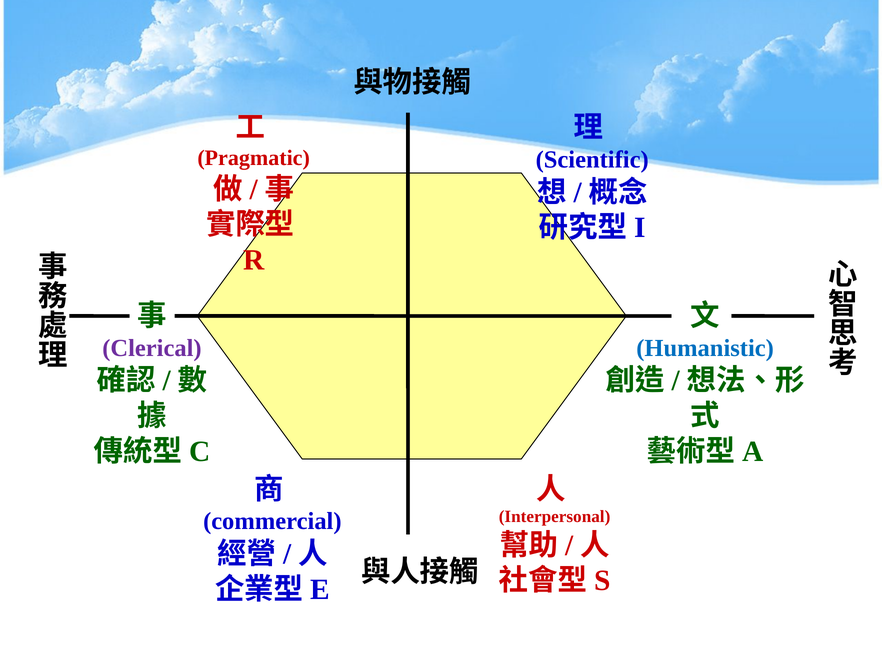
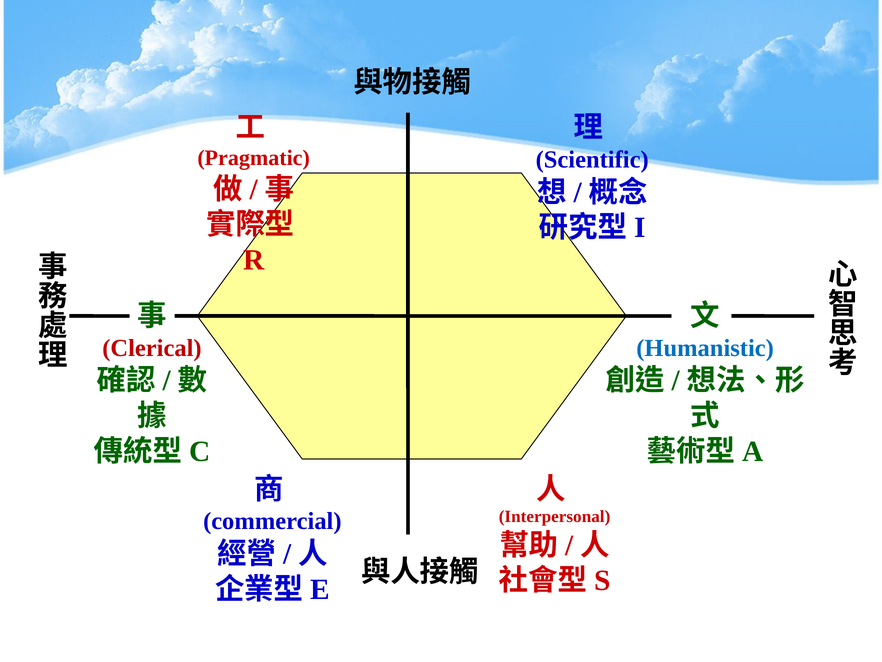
Clerical colour: purple -> red (152, 348)
